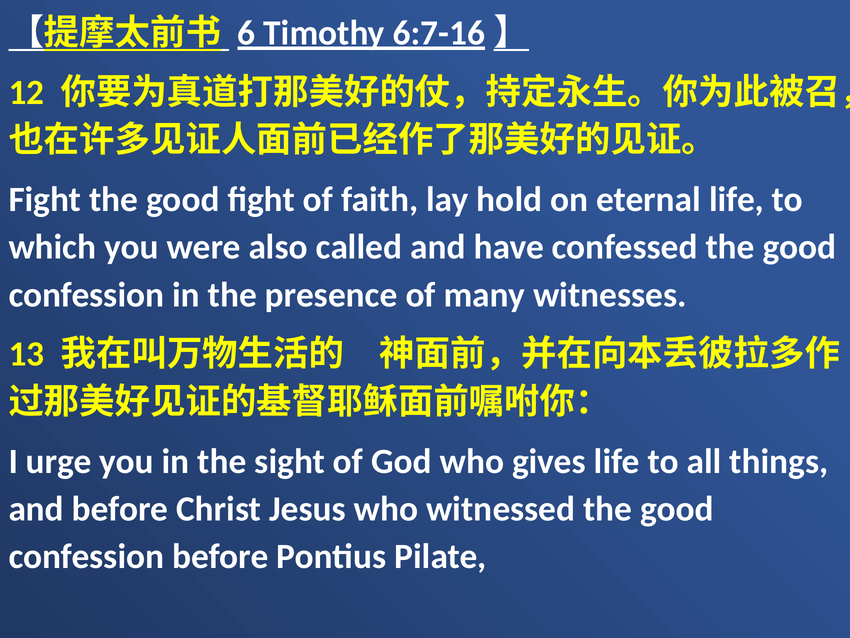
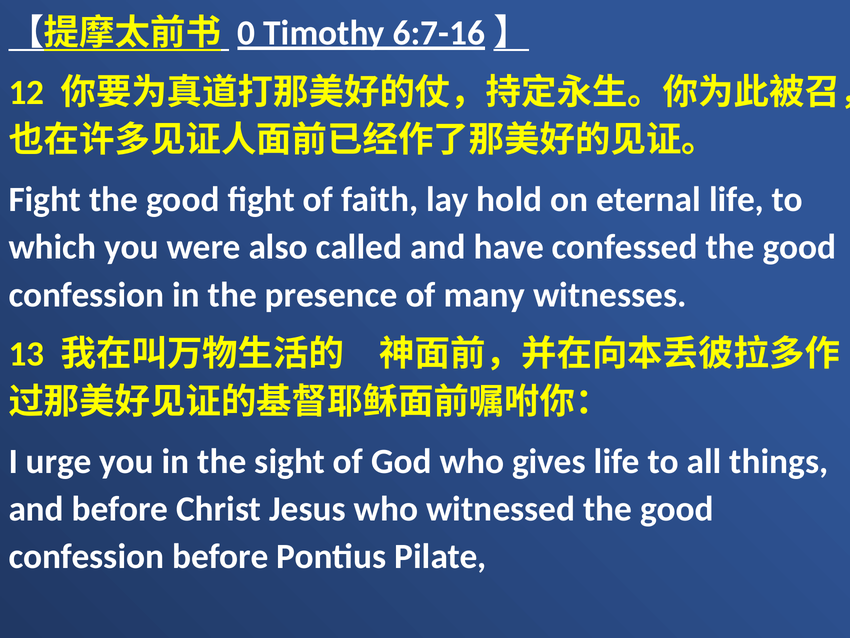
6: 6 -> 0 (246, 33)
